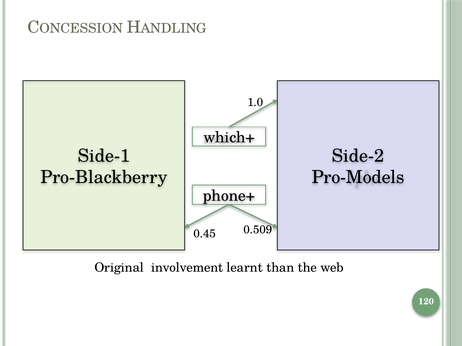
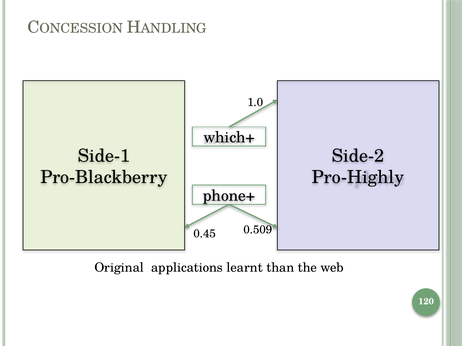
Pro-Models: Pro-Models -> Pro-Highly (358, 178)
involvement: involvement -> applications (187, 268)
